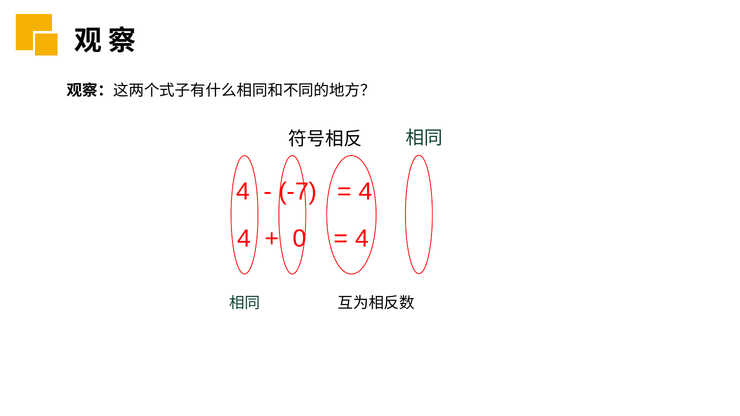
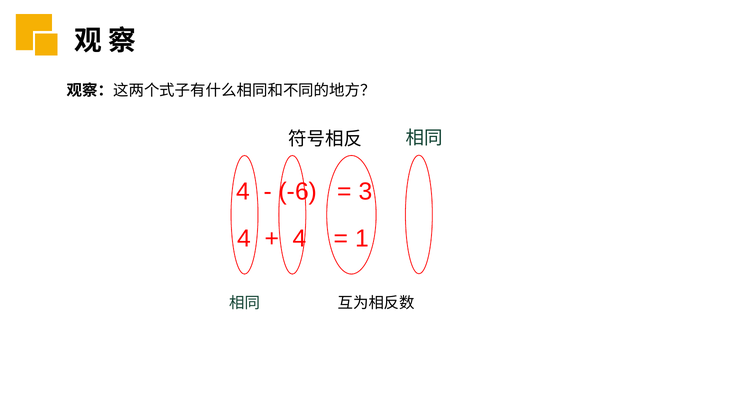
-7: -7 -> -6 (298, 192)
4: 4 -> 3 (366, 192)
0: 0 -> 4 (300, 239)
4: 4 -> 1 (362, 239)
